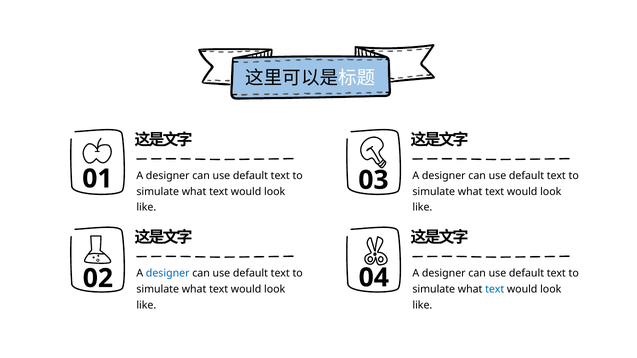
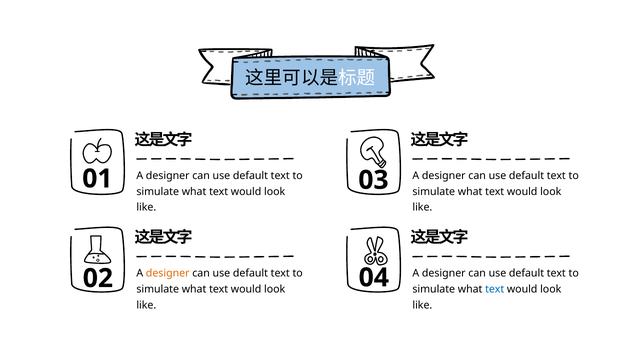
designer colour: blue -> orange (168, 274)
